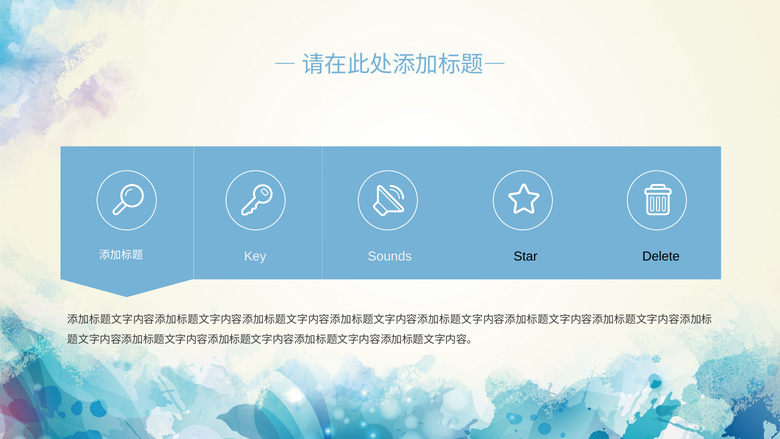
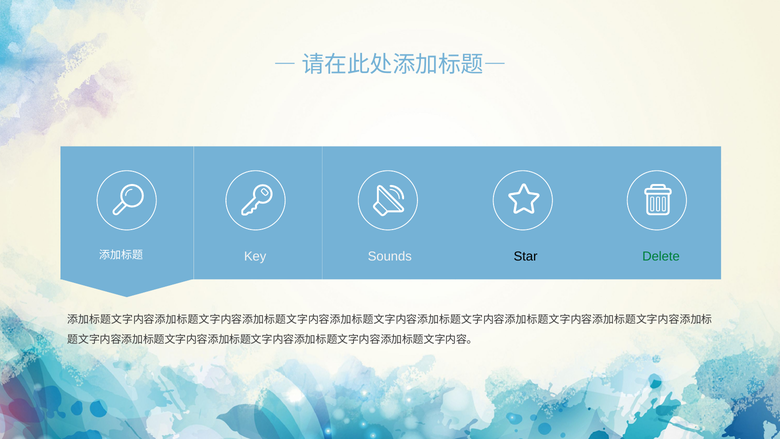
Delete colour: black -> green (661, 256)
